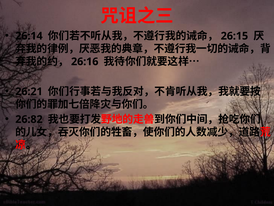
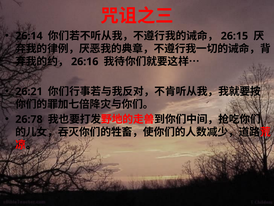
26:82: 26:82 -> 26:78 (29, 119)
